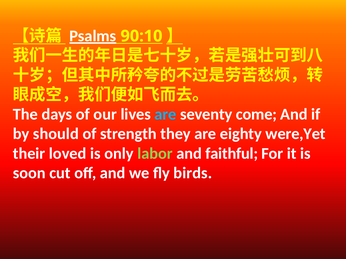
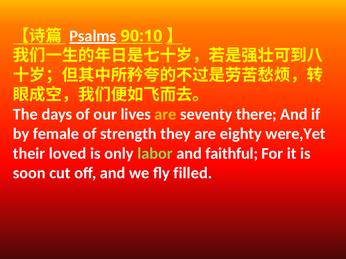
are colour: light blue -> yellow (165, 115)
come: come -> there (256, 115)
should: should -> female (56, 134)
birds: birds -> filled (193, 173)
